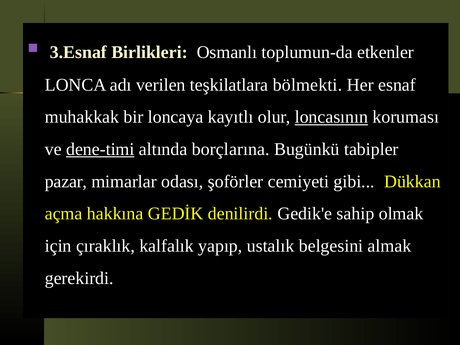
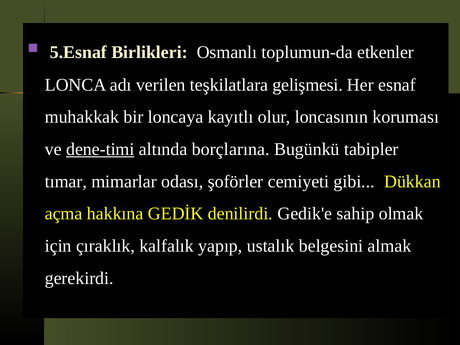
3.Esnaf: 3.Esnaf -> 5.Esnaf (78, 52)
bölmekti: bölmekti -> gelişmesi (308, 85)
loncasının underline: present -> none (331, 117)
pazar: pazar -> tımar (66, 181)
